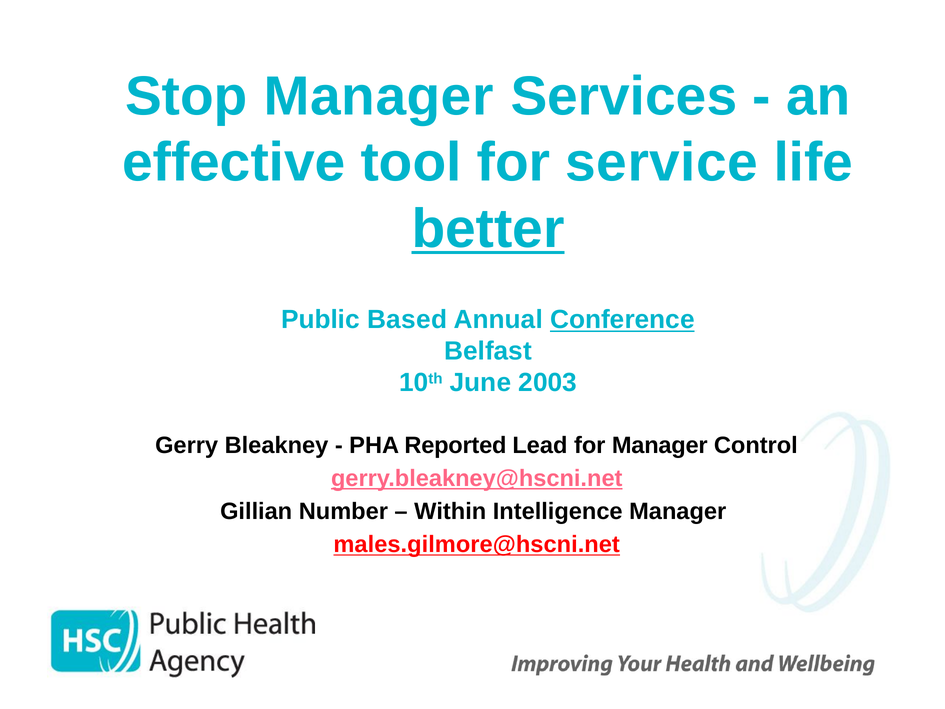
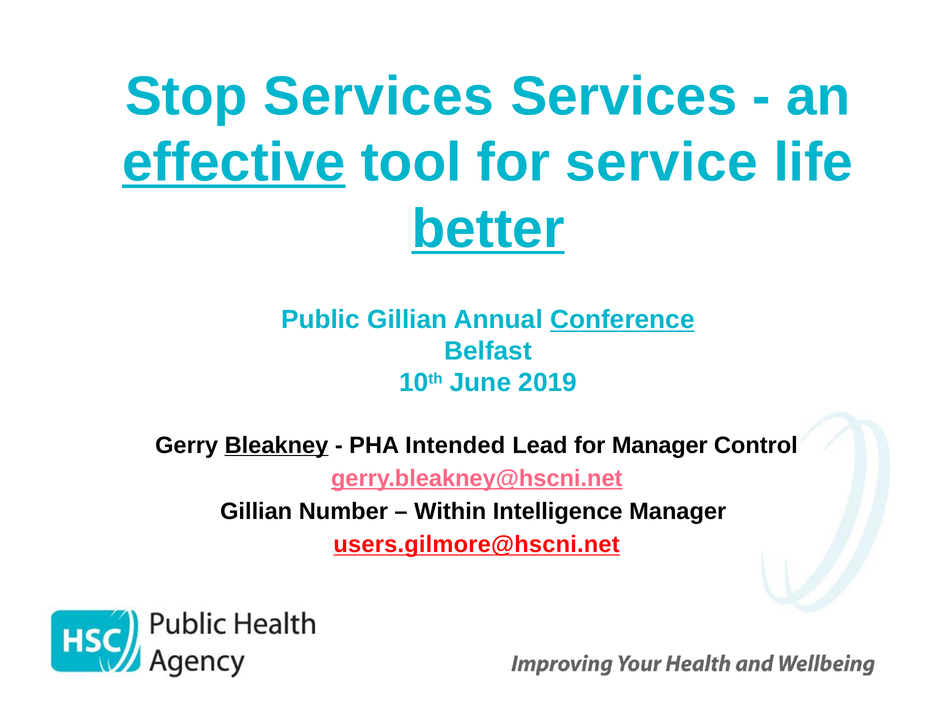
Stop Manager: Manager -> Services (379, 96)
effective underline: none -> present (234, 163)
Public Based: Based -> Gillian (407, 320)
2003: 2003 -> 2019 (548, 383)
Bleakney underline: none -> present (277, 445)
Reported: Reported -> Intended (455, 445)
males.gilmore@hscni.net: males.gilmore@hscni.net -> users.gilmore@hscni.net (477, 544)
